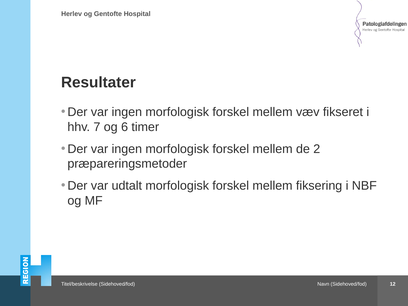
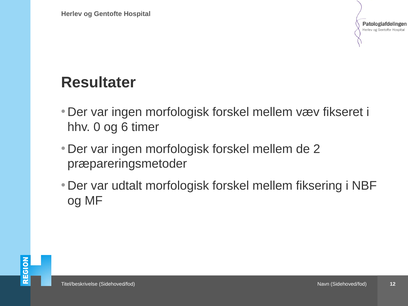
7: 7 -> 0 (97, 127)
